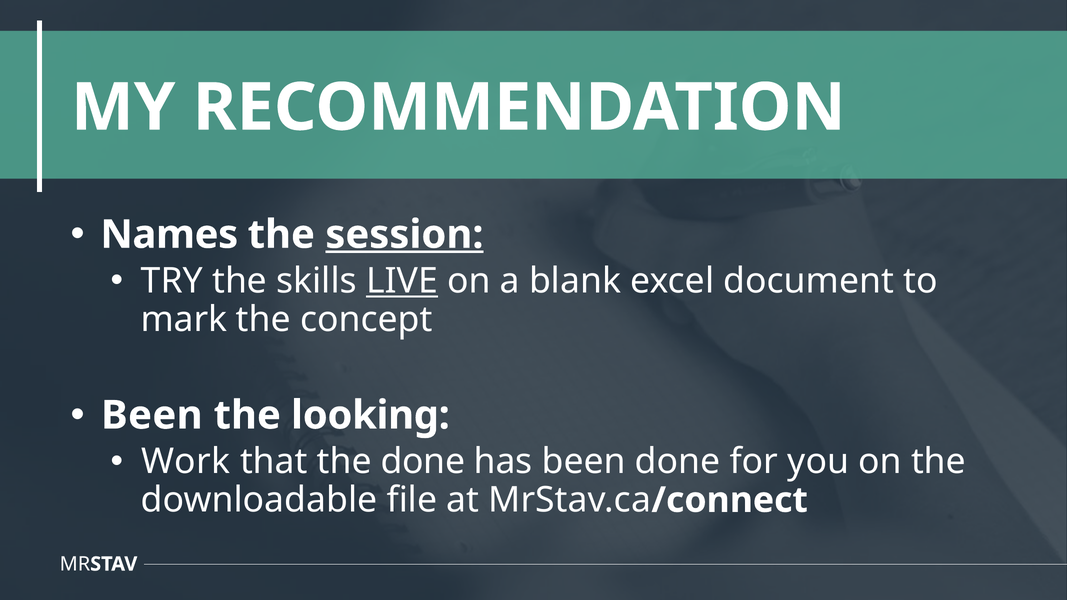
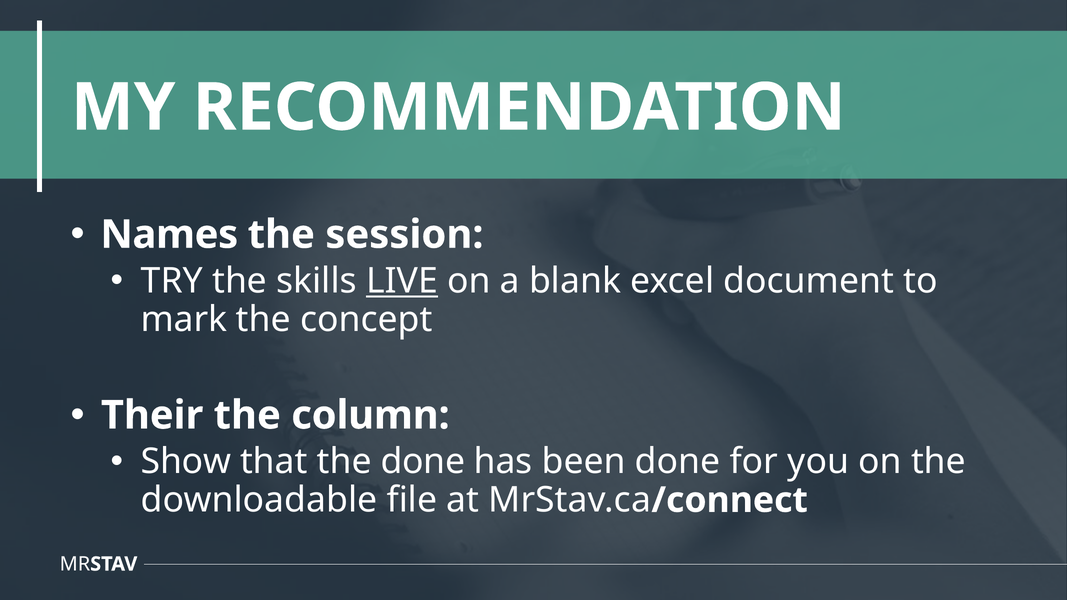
session underline: present -> none (404, 235)
Been: Been -> Their (152, 415)
looking: looking -> column (370, 415)
Work: Work -> Show (186, 462)
